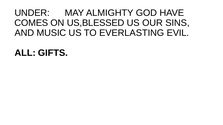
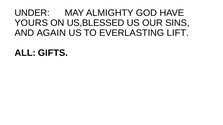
COMES: COMES -> YOURS (31, 23)
MUSIC: MUSIC -> AGAIN (51, 33)
EVIL: EVIL -> LIFT (178, 33)
